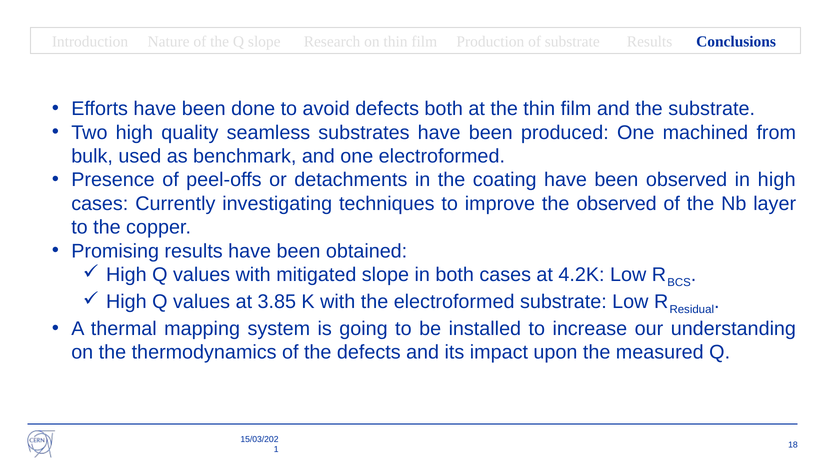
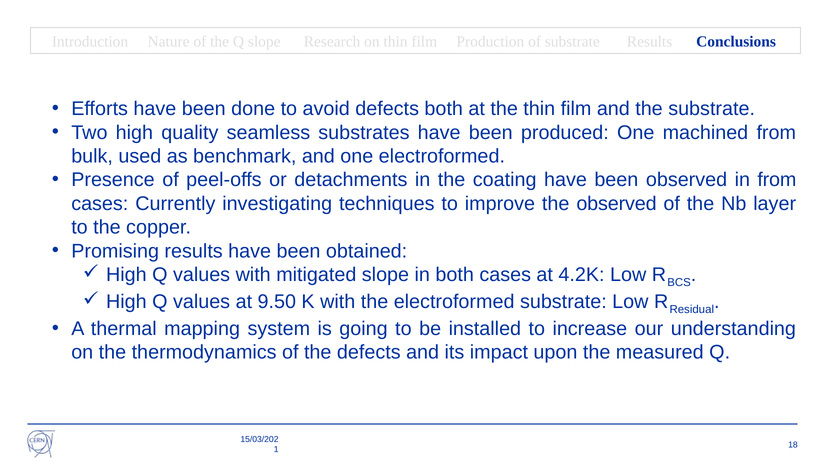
in high: high -> from (777, 180)
3.85: 3.85 -> 9.50 (277, 302)
